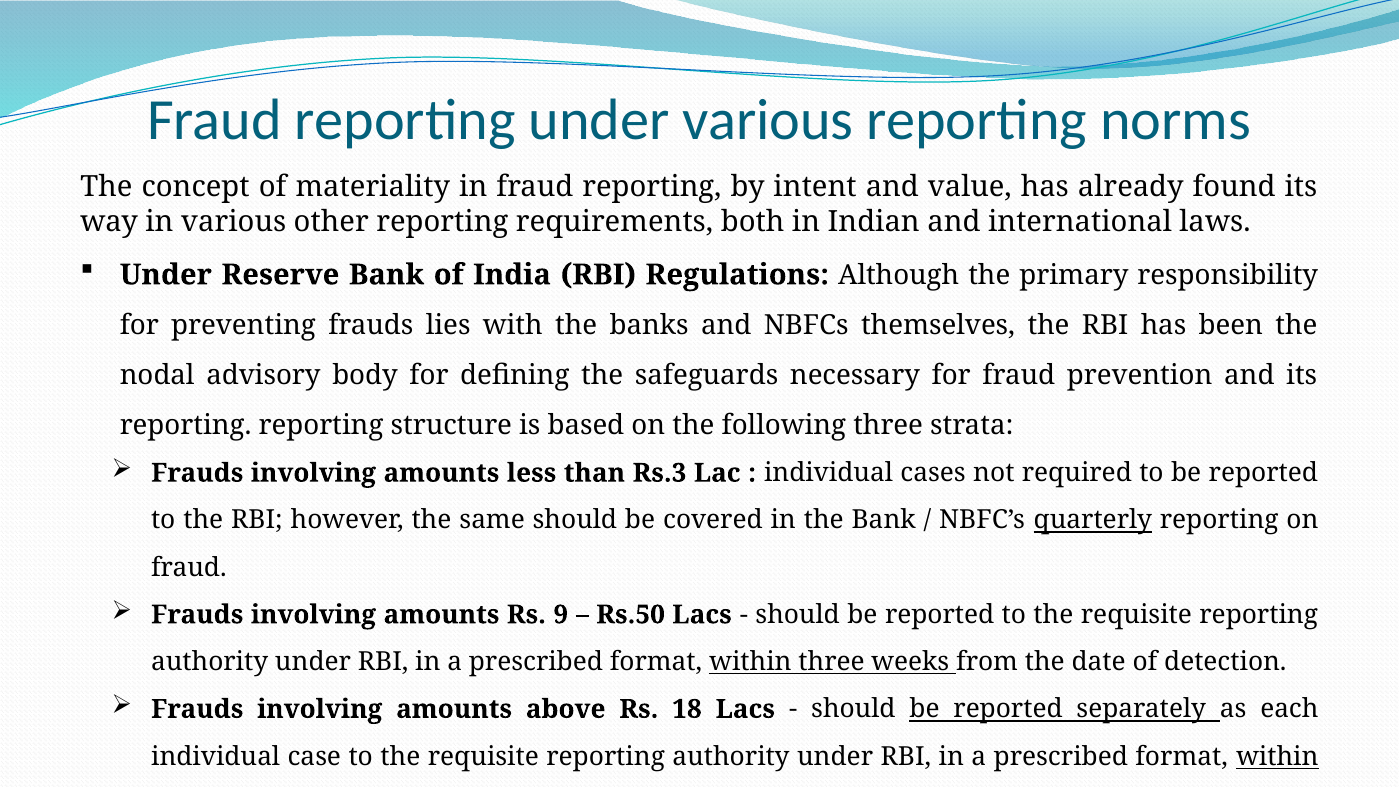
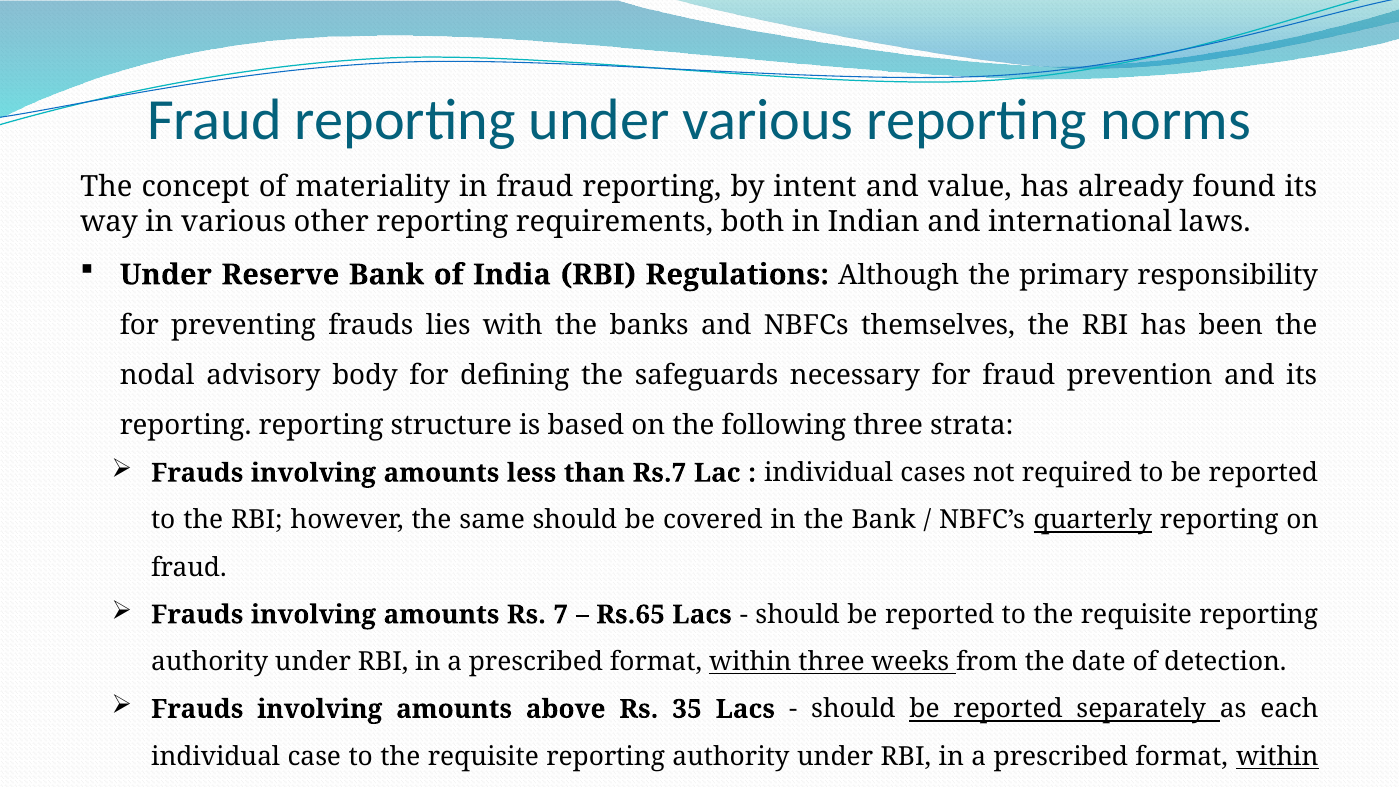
Rs.3: Rs.3 -> Rs.7 (659, 473)
9: 9 -> 7 (561, 615)
Rs.50: Rs.50 -> Rs.65 (631, 615)
18: 18 -> 35 (687, 709)
